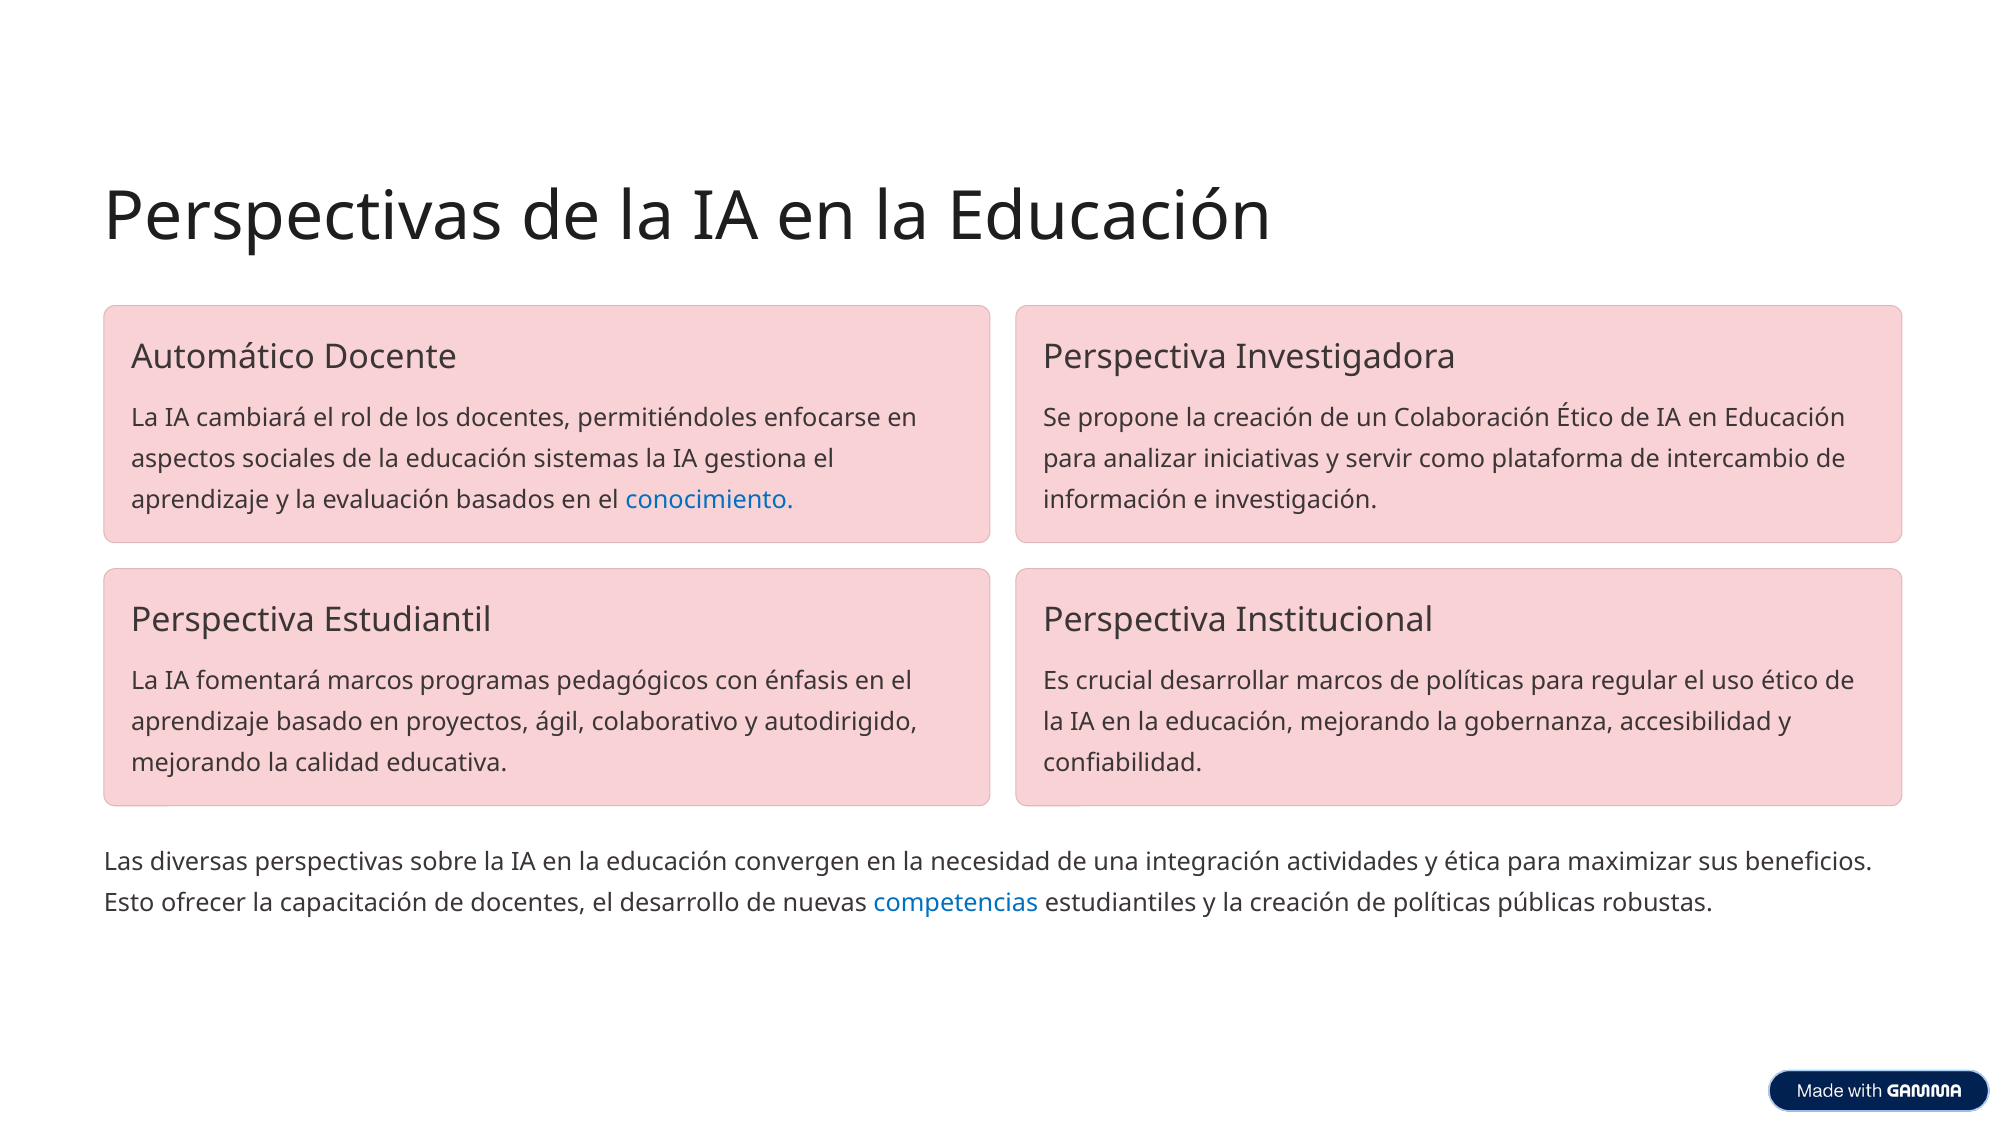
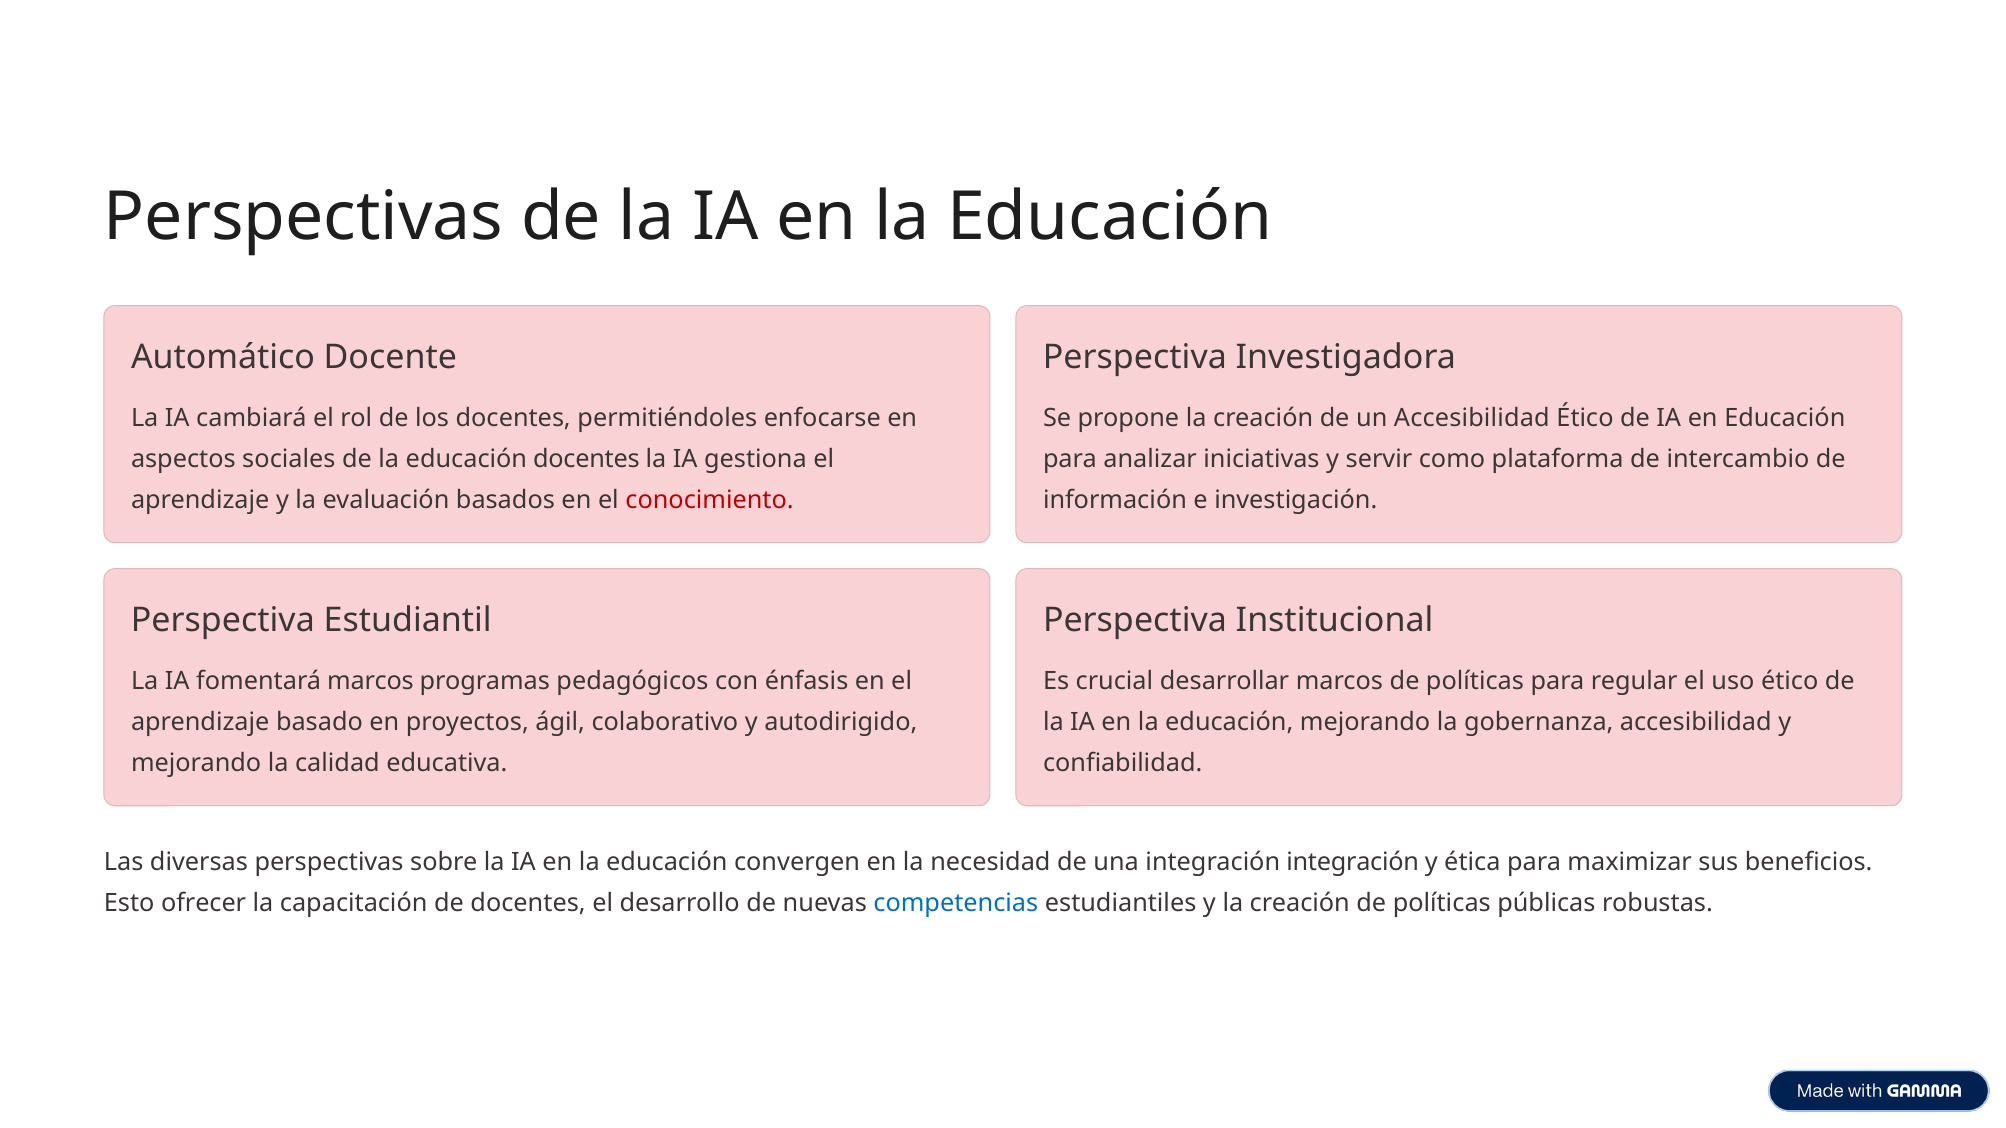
un Colaboración: Colaboración -> Accesibilidad (1472, 419)
educación sistemas: sistemas -> docentes (586, 460)
conocimiento colour: blue -> red (710, 501)
integración actividades: actividades -> integración (1353, 863)
